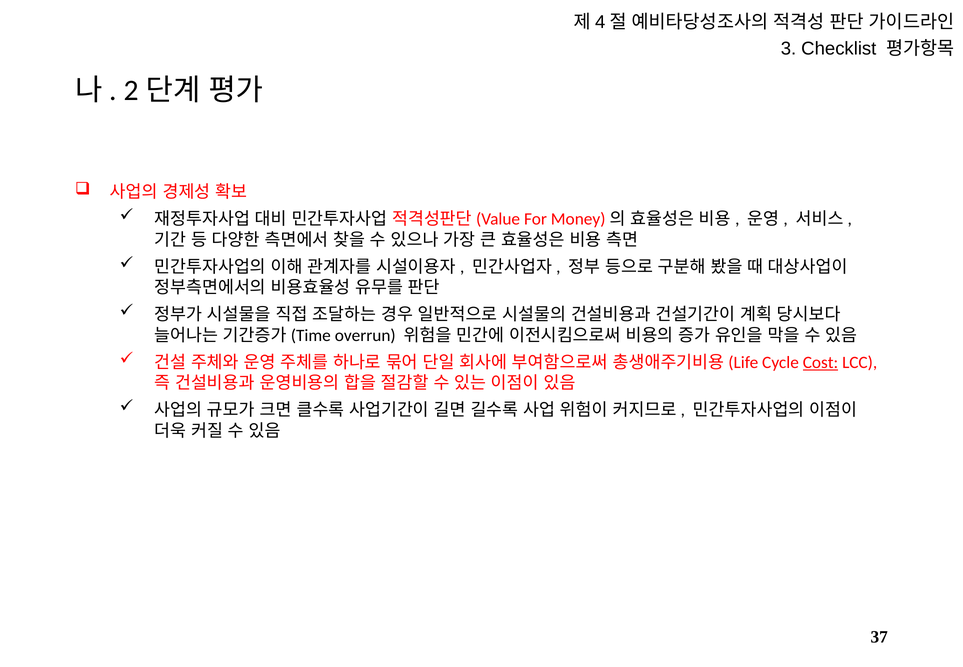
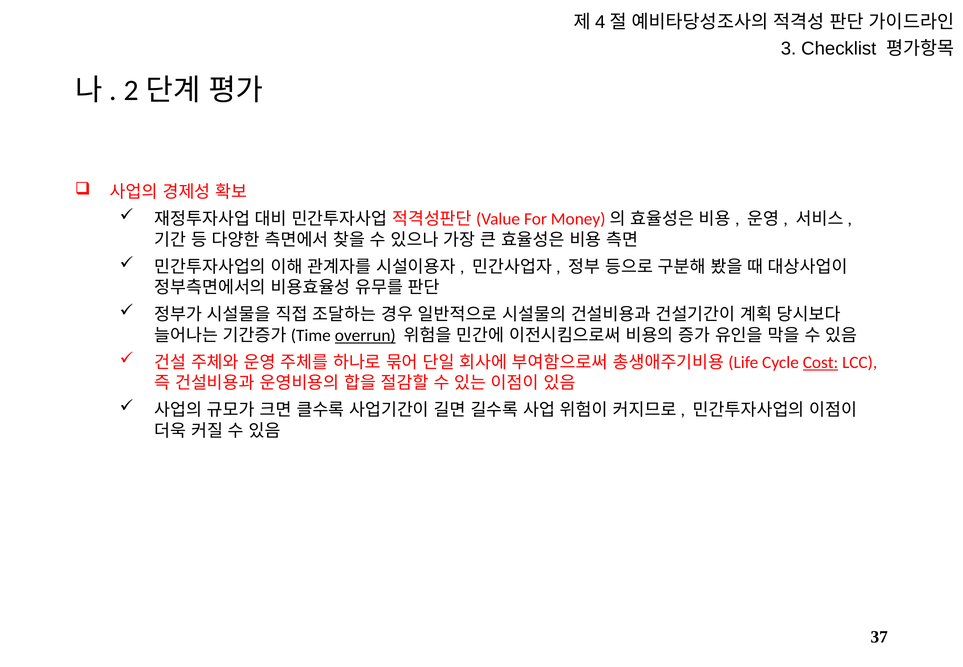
overrun underline: none -> present (365, 335)
